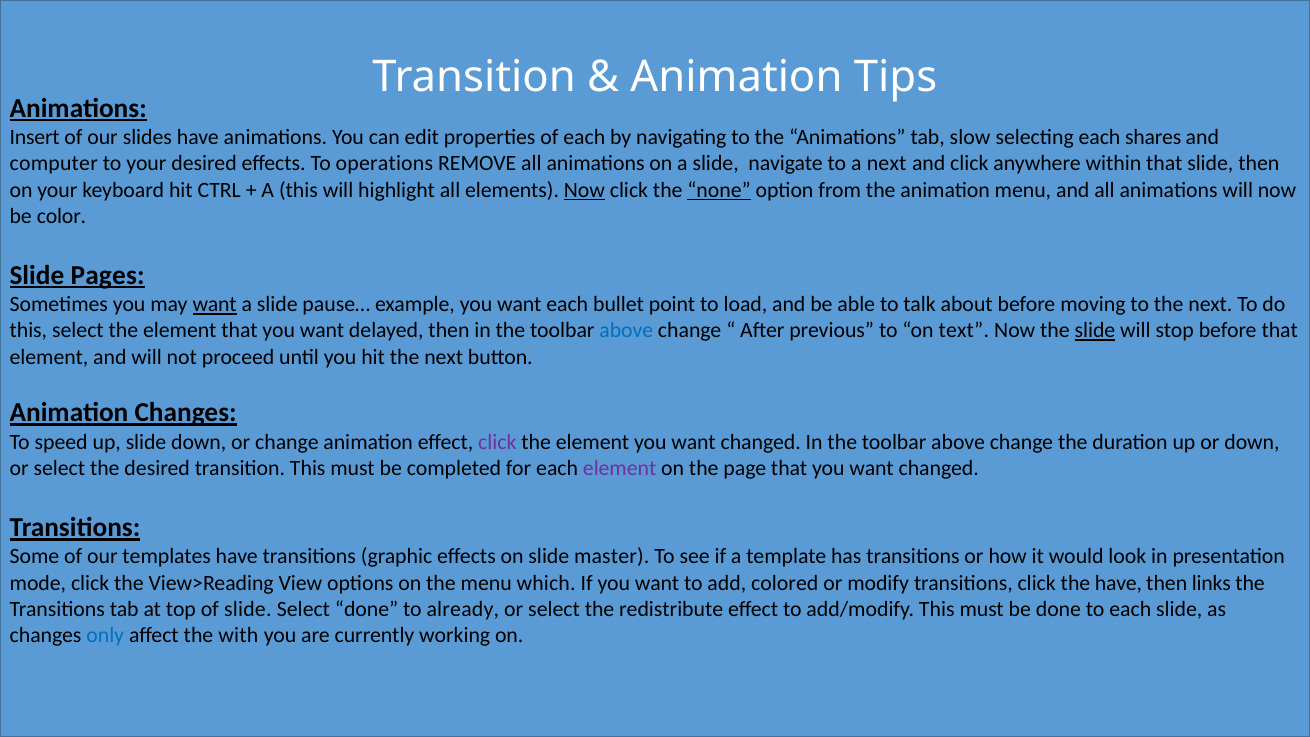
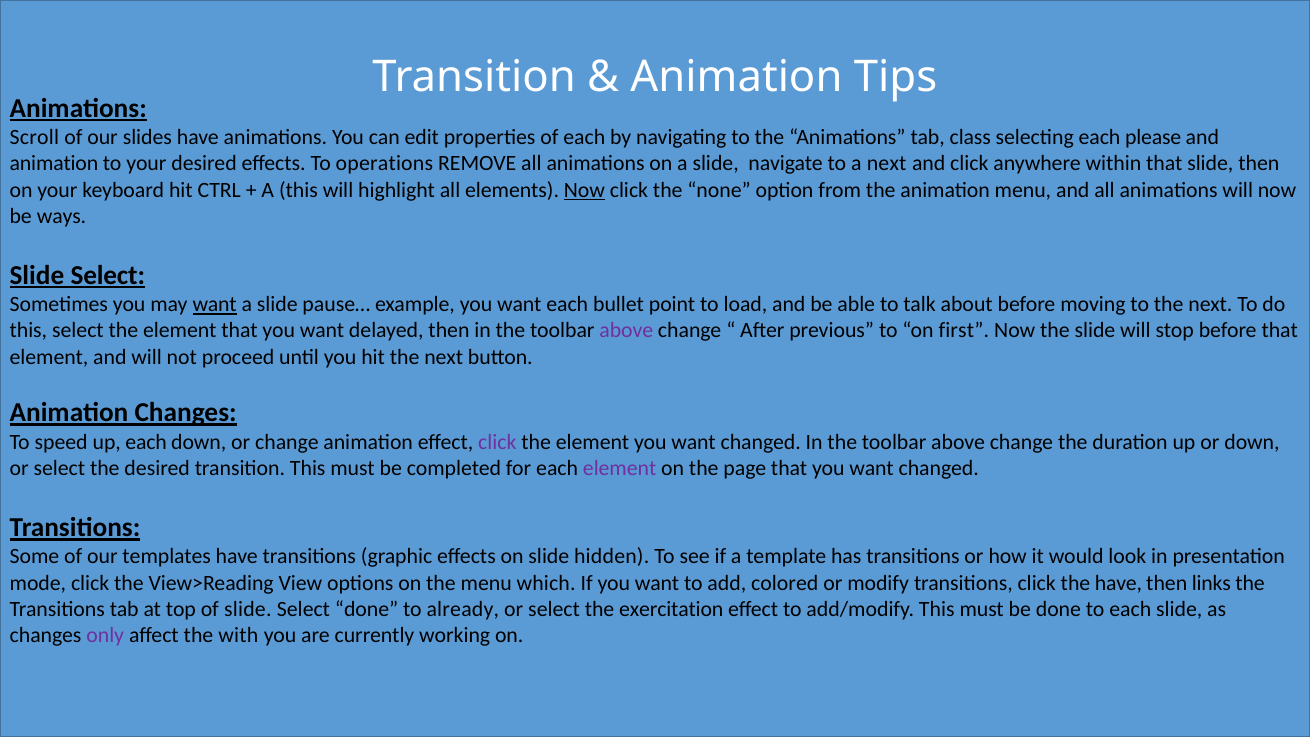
Insert: Insert -> Scroll (34, 137)
slow: slow -> class (970, 137)
shares: shares -> please (1153, 137)
computer: computer -> animation (54, 164)
none underline: present -> none (719, 190)
color: color -> ways (62, 216)
Pages: Pages -> Select (108, 275)
above colour: blue -> purple (626, 331)
text: text -> first (964, 331)
slide underline: present -> none (1095, 331)
up slide: slide -> each (146, 442)
master: master -> hidden (612, 557)
redistribute: redistribute -> exercitation (671, 609)
only colour: blue -> purple (105, 635)
